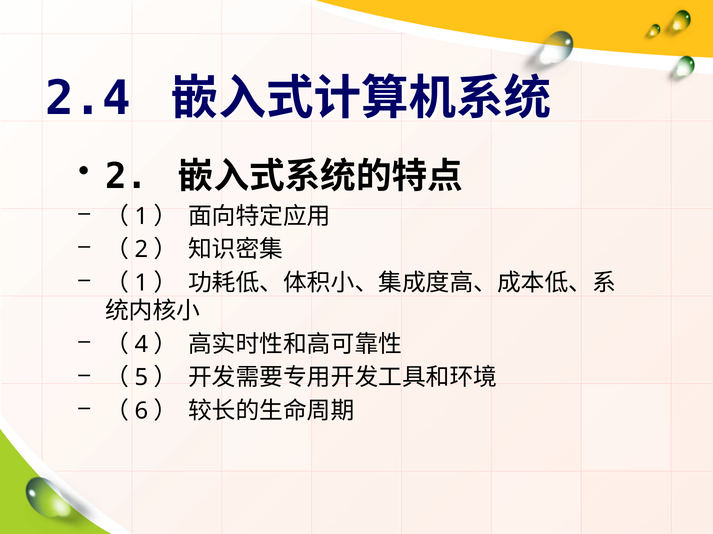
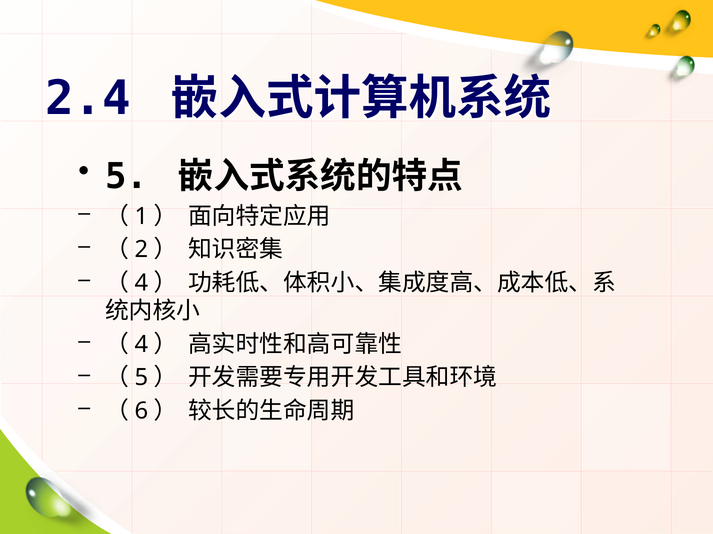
2: 2 -> 5 (127, 177)
1: 1 -> 4 (141, 283)
